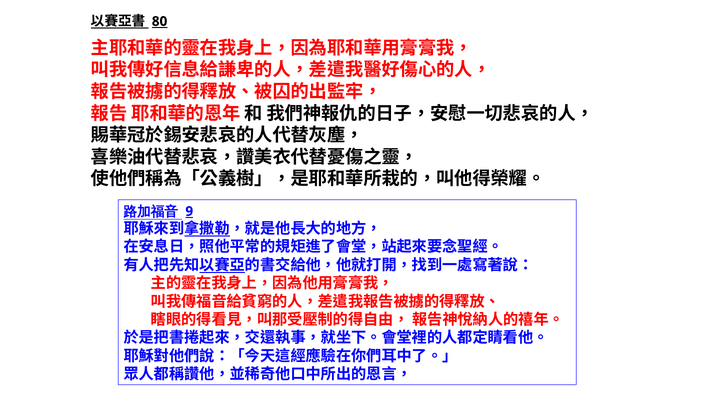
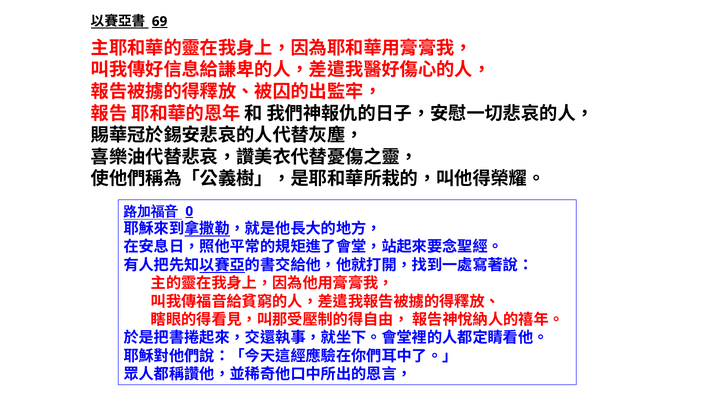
80: 80 -> 69 (160, 21)
9: 9 -> 0 (189, 211)
